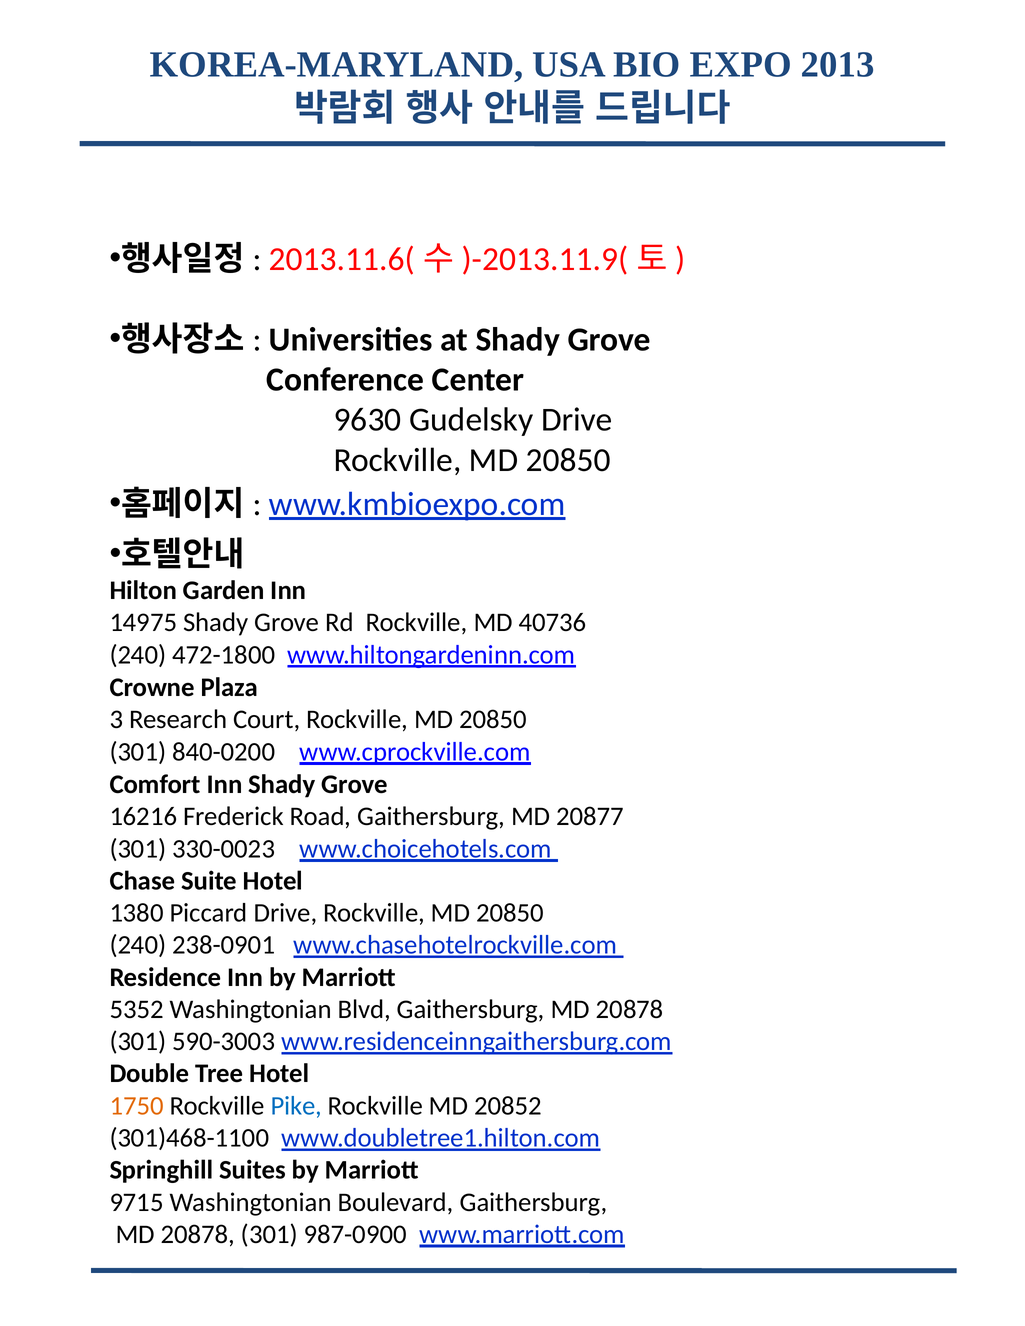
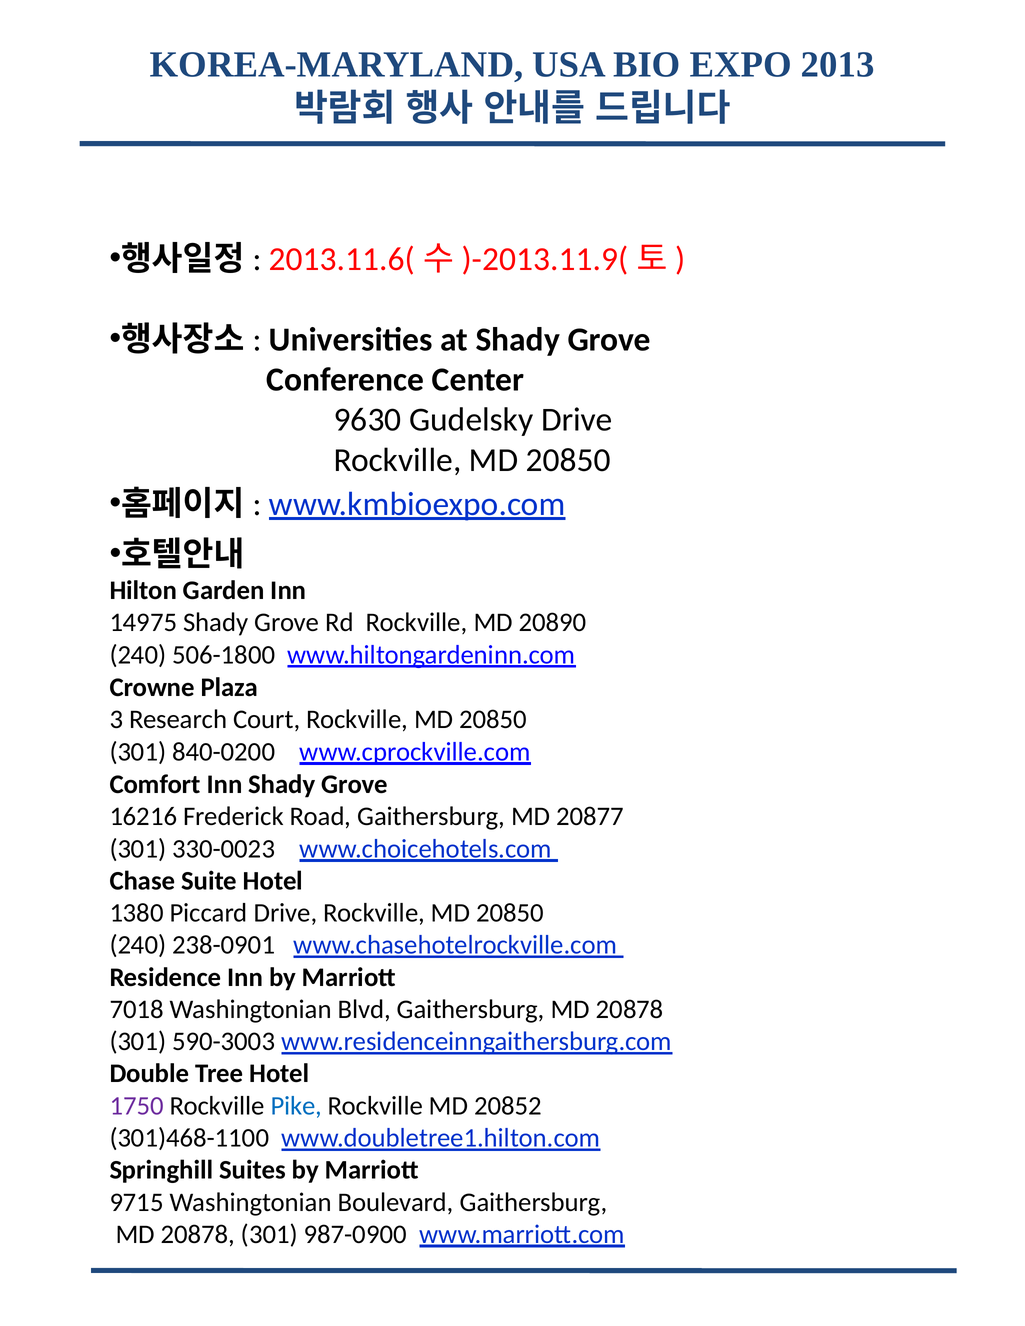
40736: 40736 -> 20890 (553, 623)
472-1800: 472-1800 -> 506-1800 (224, 655)
5352: 5352 -> 7018 (137, 1010)
1750 colour: orange -> purple (137, 1106)
